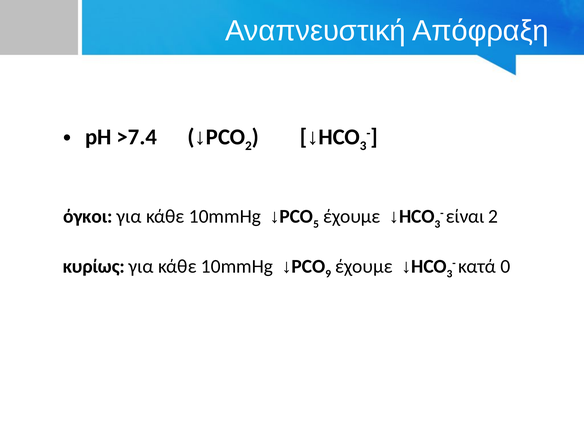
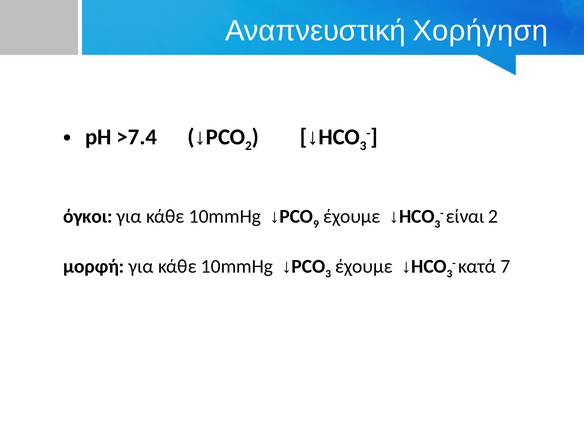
Απόφραξη: Απόφραξη -> Χορήγηση (480, 31)
5: 5 -> 9 (316, 224)
κυρίως: κυρίως -> μορφή (94, 266)
9: 9 -> 3 (328, 274)
0: 0 -> 7 (505, 266)
